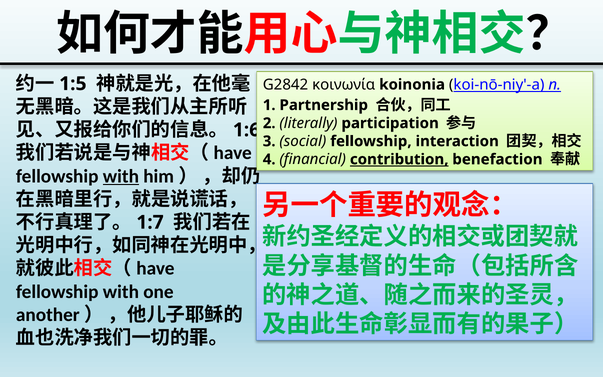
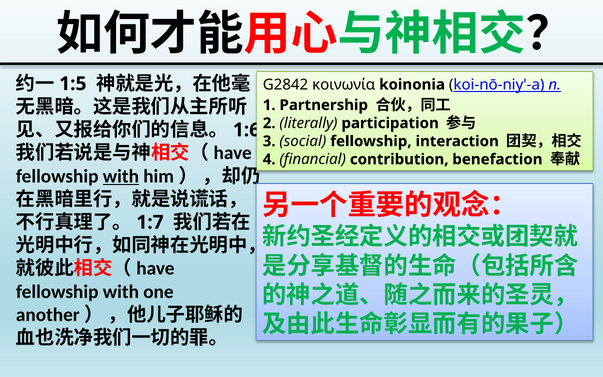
contribution underline: present -> none (399, 159)
